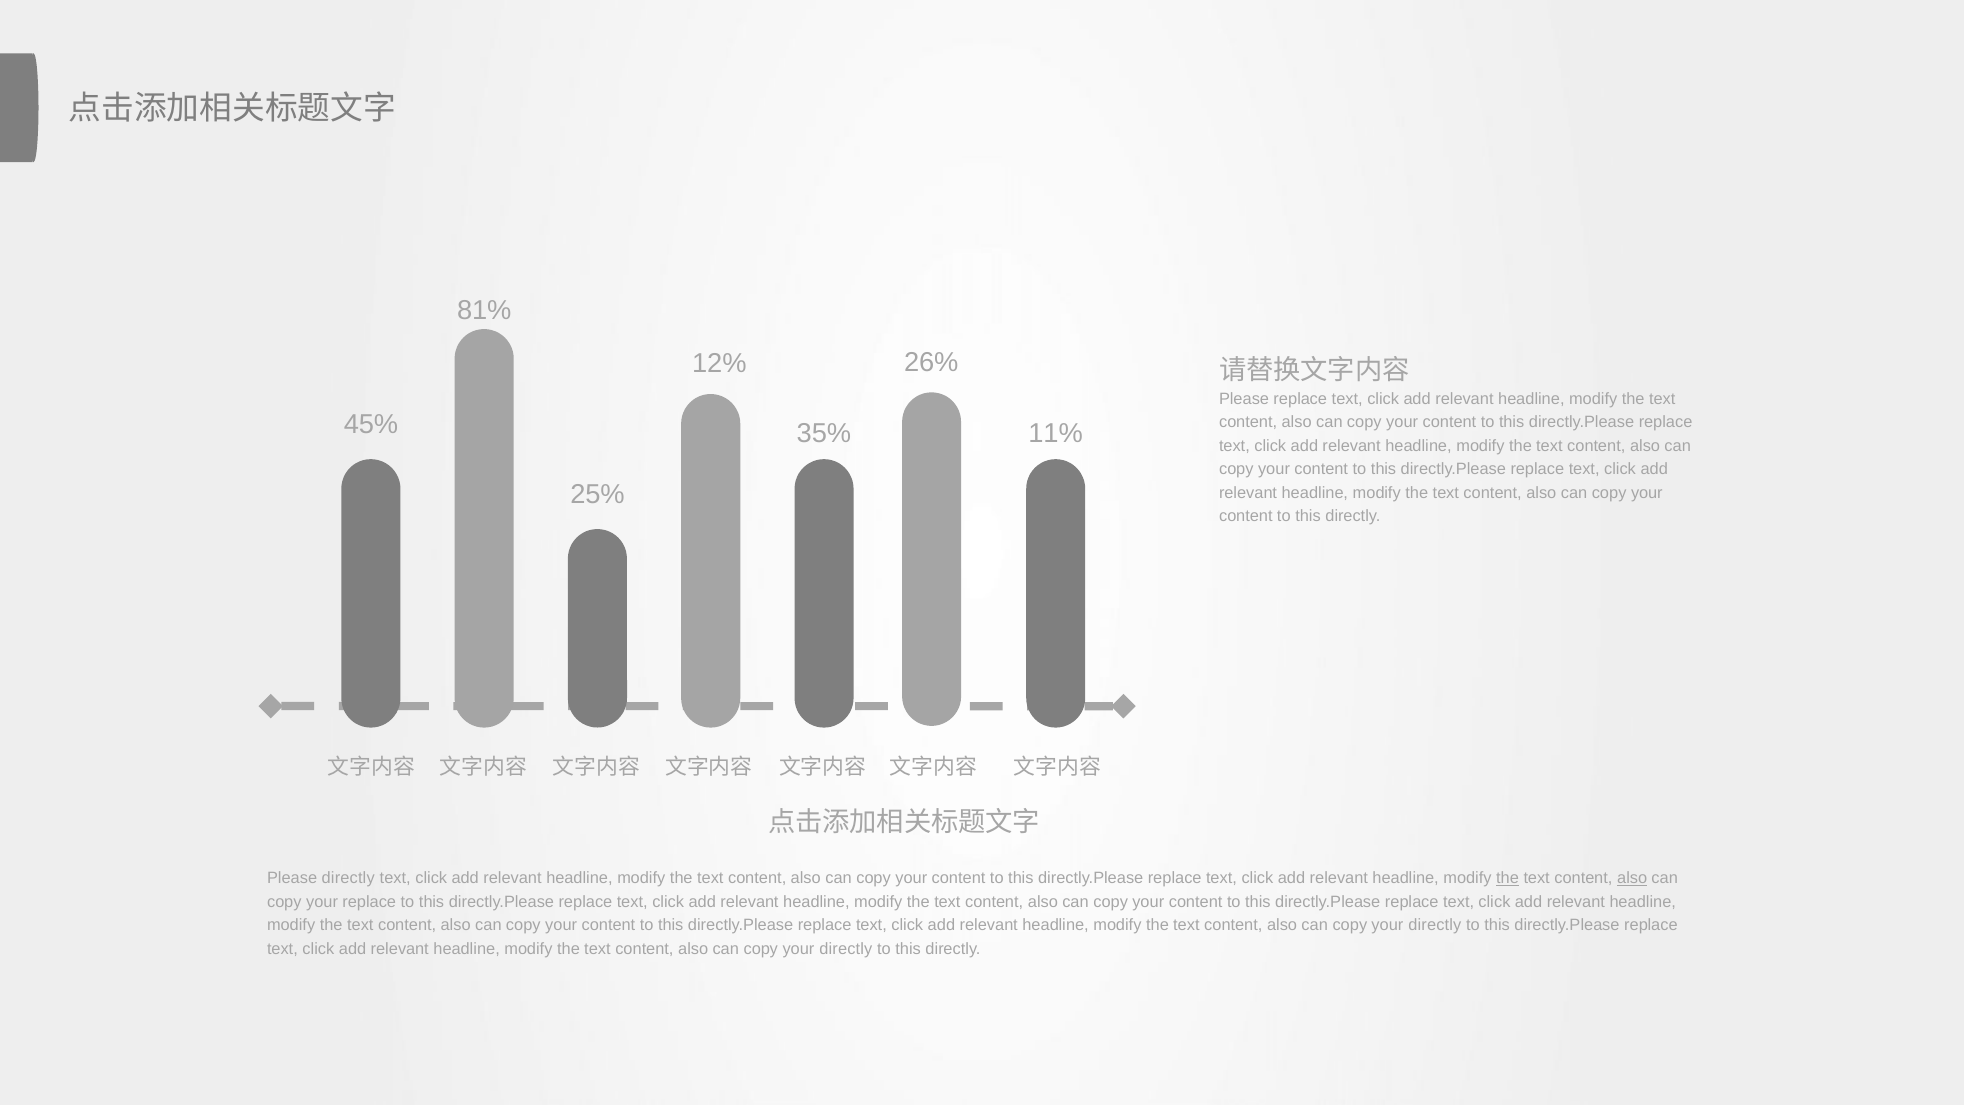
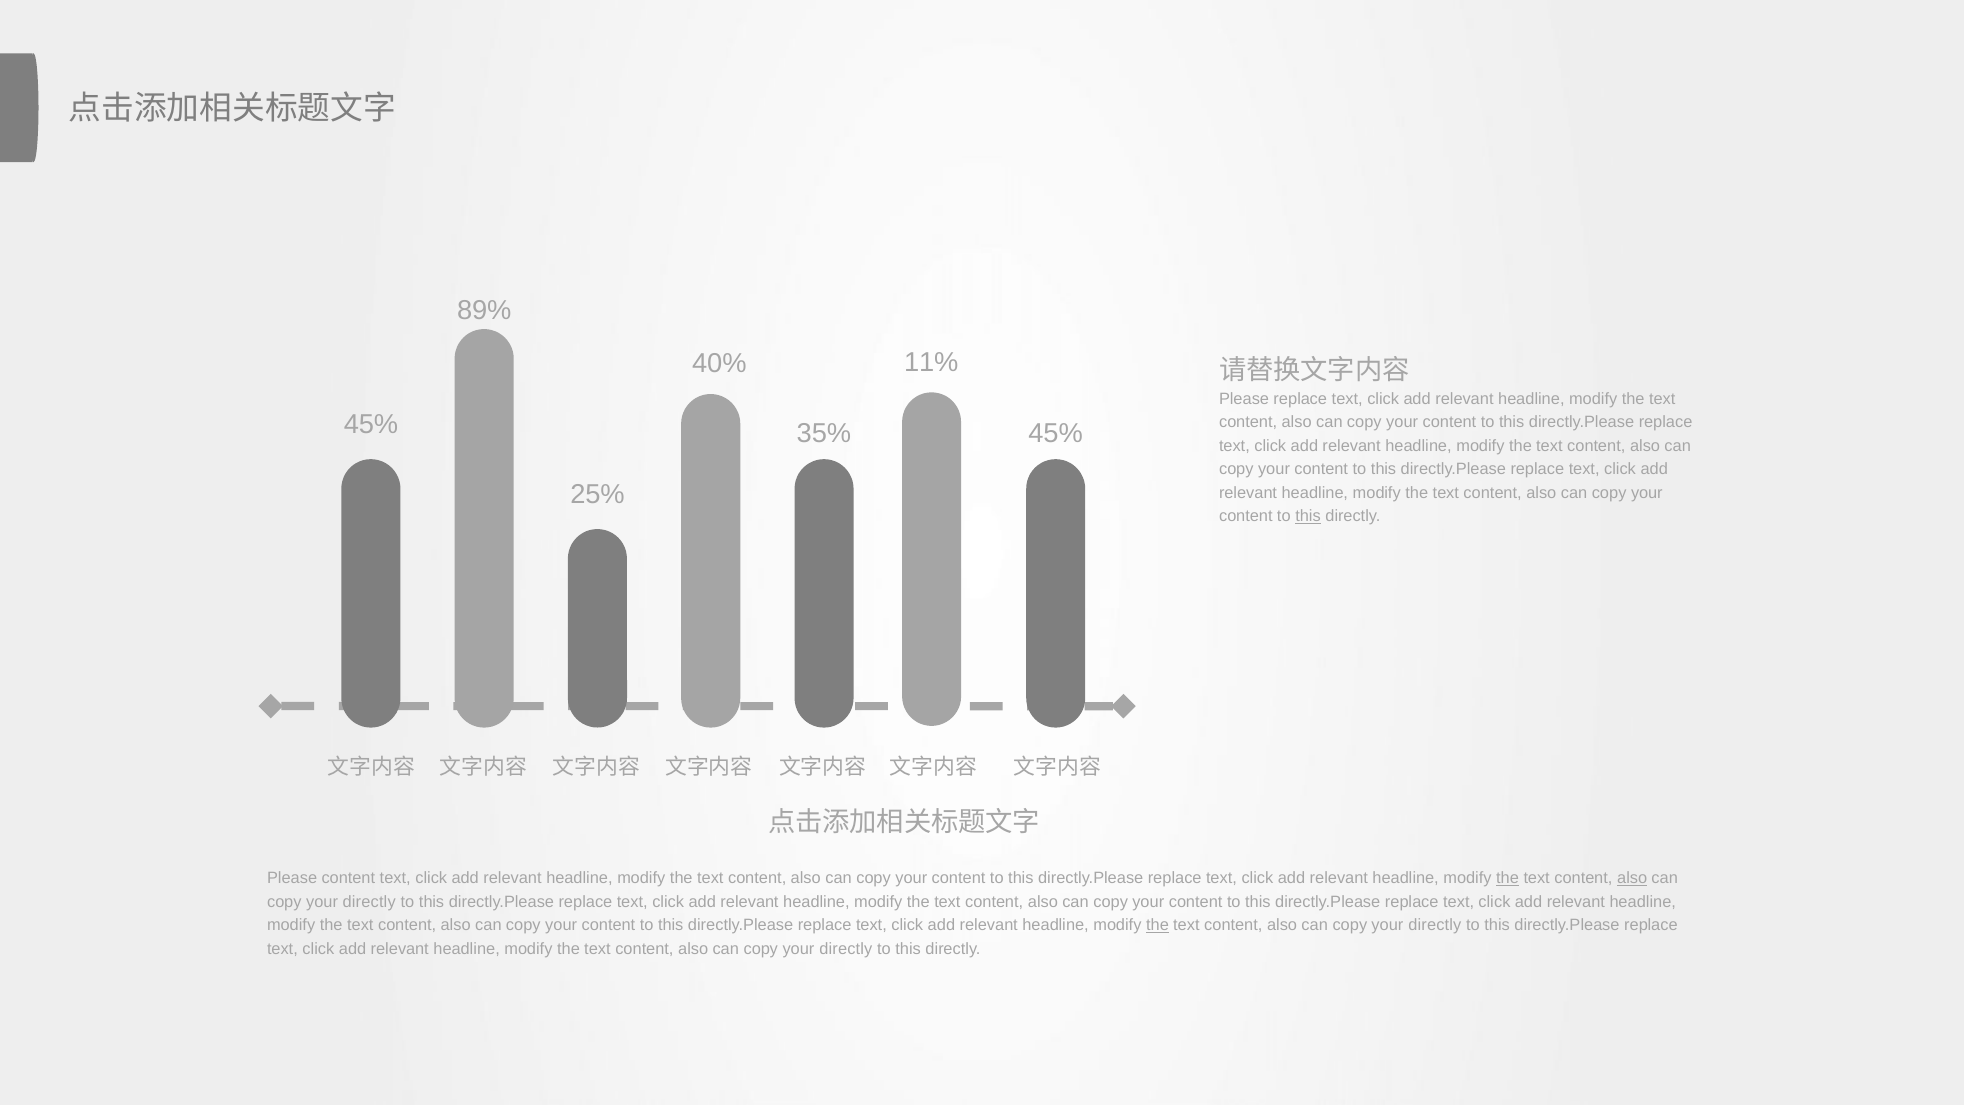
81%: 81% -> 89% (484, 310)
26%: 26% -> 11% (931, 363)
12%: 12% -> 40% (719, 363)
11%: 11% -> 45% (1056, 434)
this underline: none -> present (1308, 516)
Please directly: directly -> content (348, 878)
replace: replace -> directly (369, 902)
the underline: none -> present (1157, 925)
